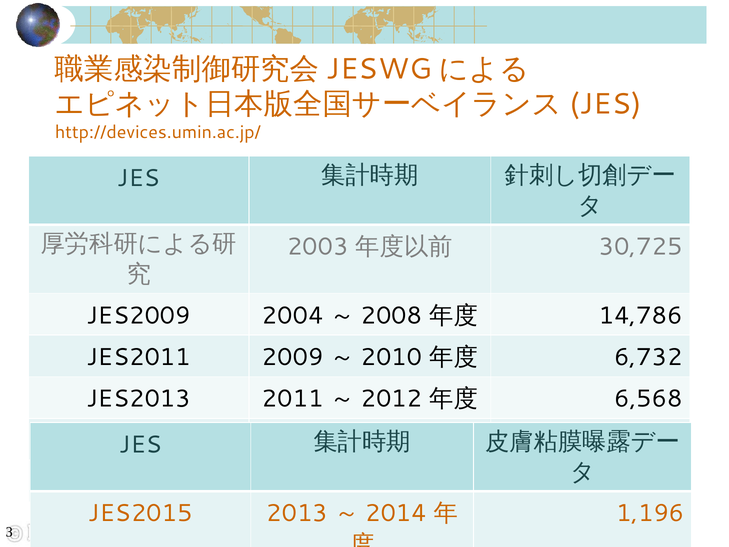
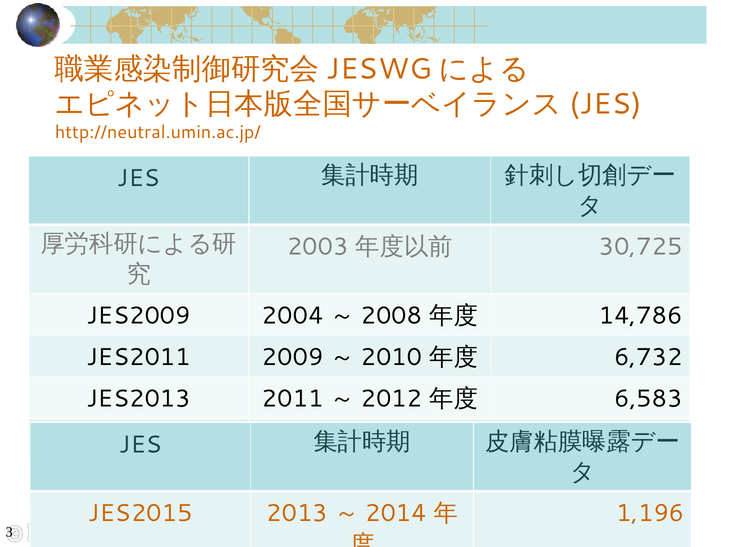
http://devices.umin.ac.jp/: http://devices.umin.ac.jp/ -> http://neutral.umin.ac.jp/ (158, 132)
6,568: 6,568 -> 6,583 (648, 399)
